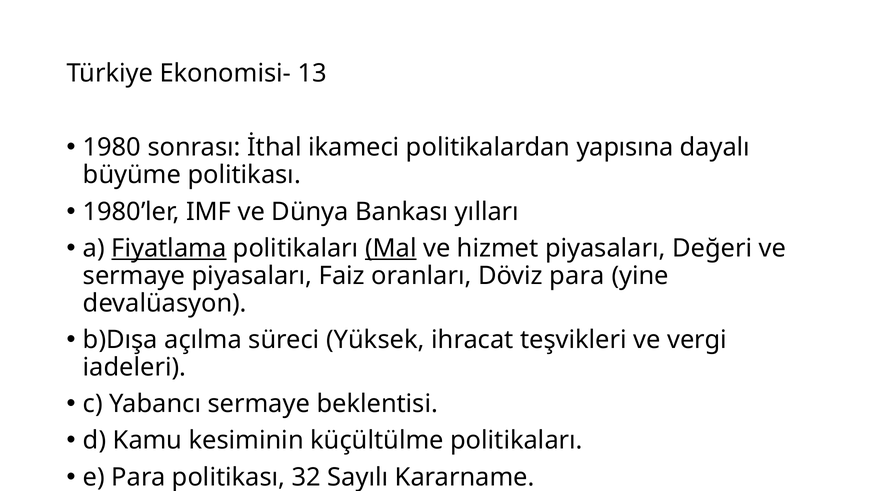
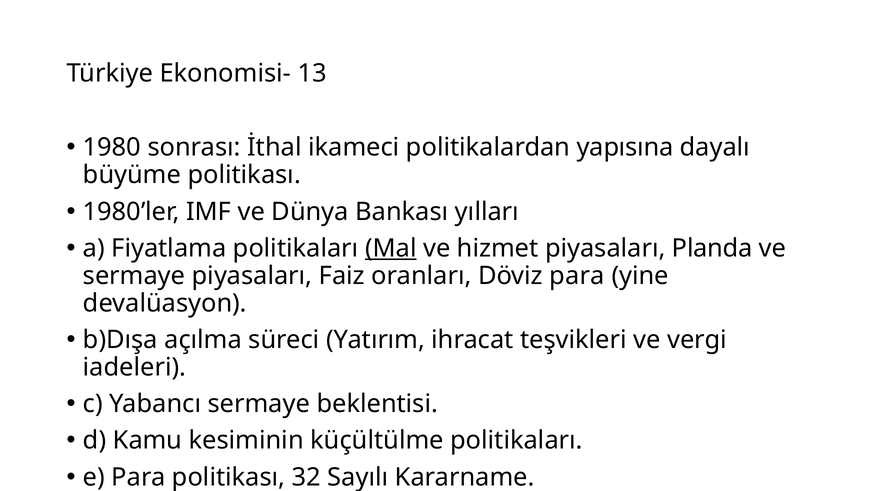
Fiyatlama underline: present -> none (169, 248)
Değeri: Değeri -> Planda (712, 248)
Yüksek: Yüksek -> Yatırım (375, 340)
